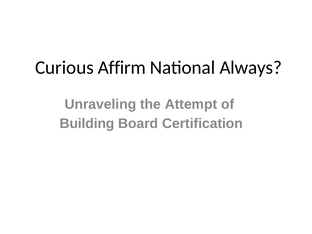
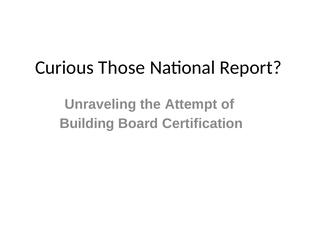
Affirm: Affirm -> Those (122, 68)
Always: Always -> Report (251, 68)
